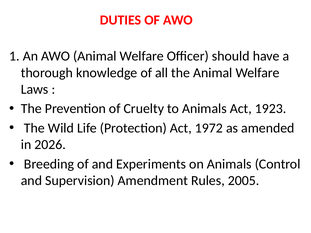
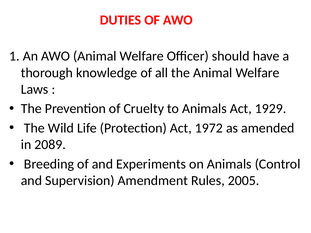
1923: 1923 -> 1929 (271, 109)
2026: 2026 -> 2089 (50, 145)
